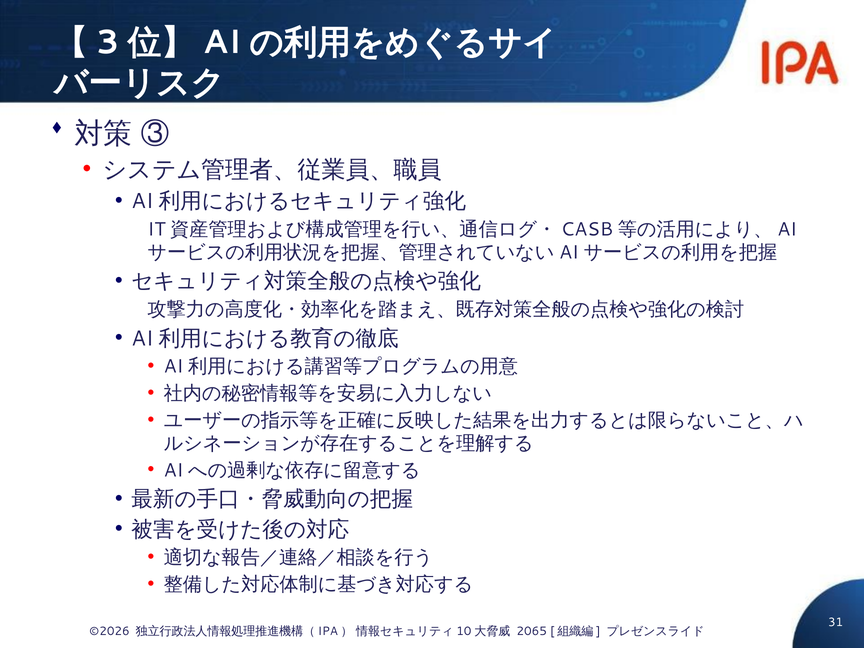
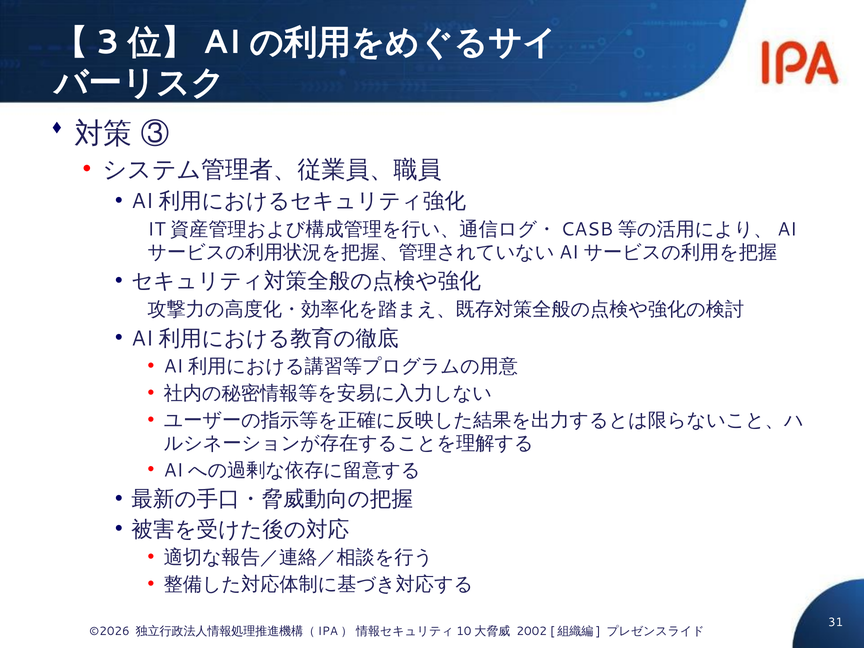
2065: 2065 -> 2002 (532, 631)
